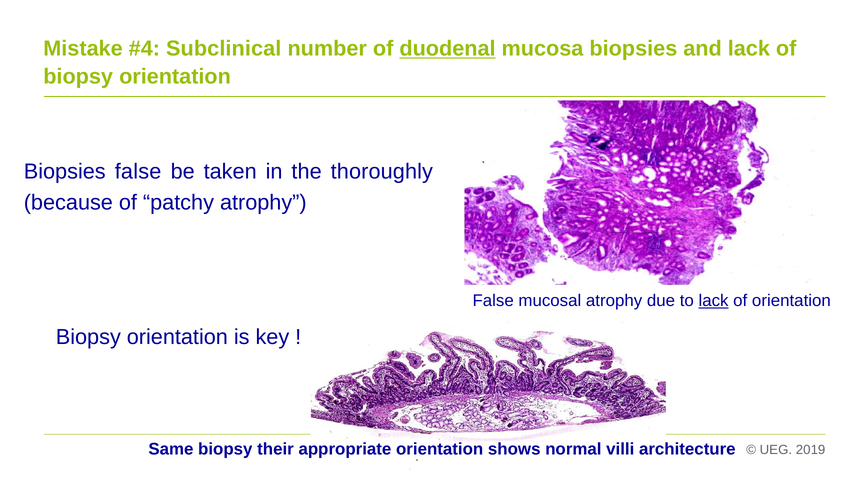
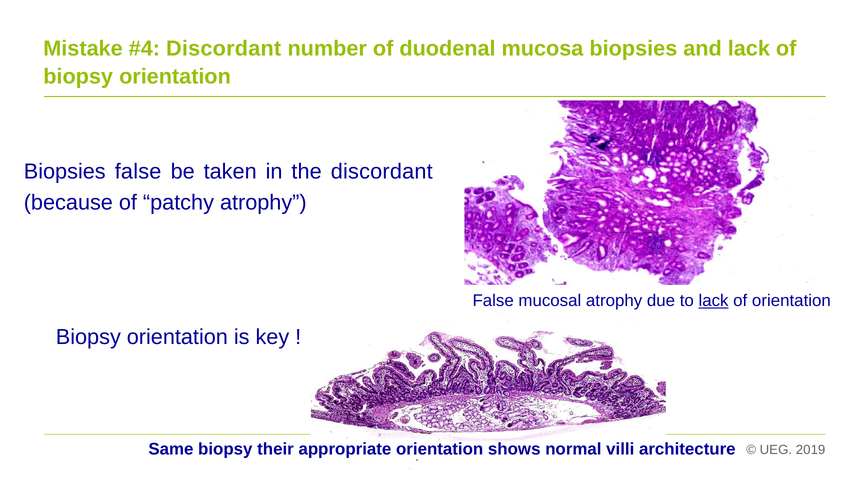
Subclinical: Subclinical -> Discordant (224, 49)
duodenal underline: present -> none (448, 49)
the thoroughly: thoroughly -> discordant (382, 171)
